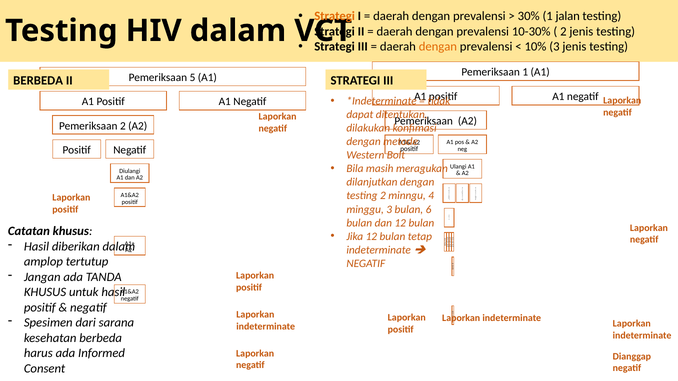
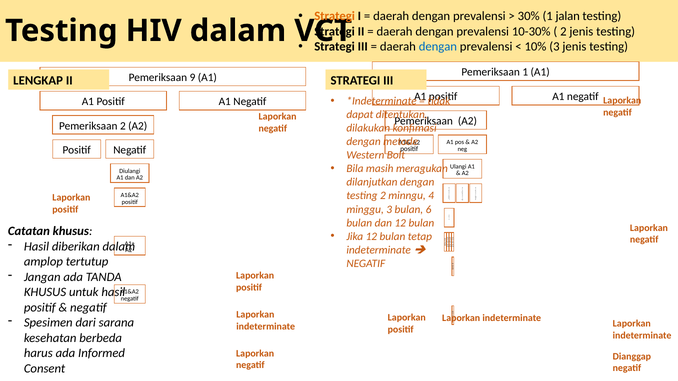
dengan colour: orange -> blue (438, 47)
5: 5 -> 9 (192, 78)
BERBEDA: BERBEDA -> LENGKAP (38, 81)
